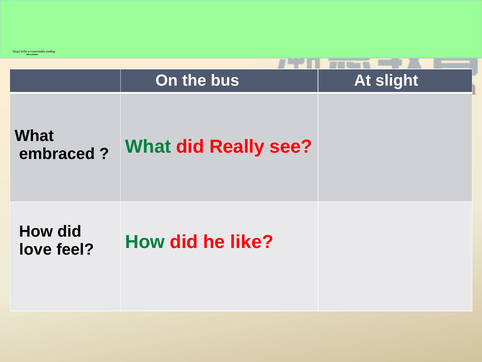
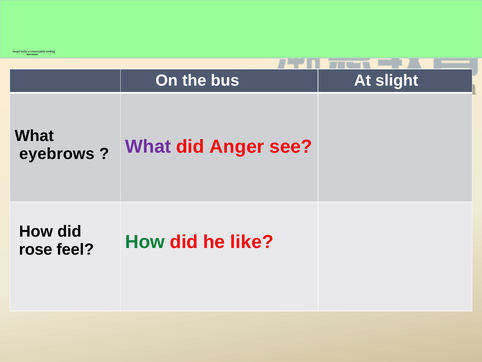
embraced: embraced -> eyebrows (57, 154)
What colour: green -> purple (148, 146)
Really: Really -> Anger (237, 146)
love: love -> rose (36, 249)
